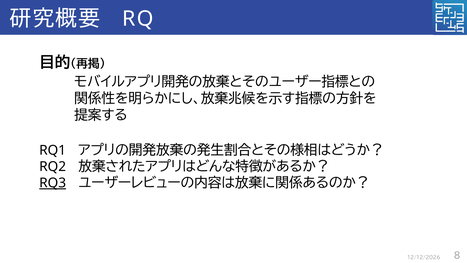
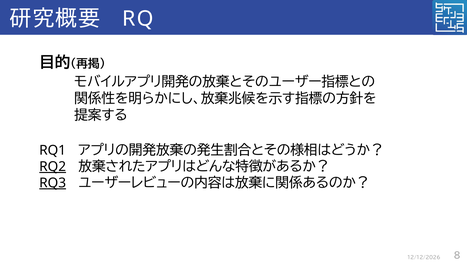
RQ2 underline: none -> present (53, 166)
